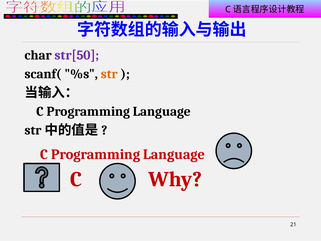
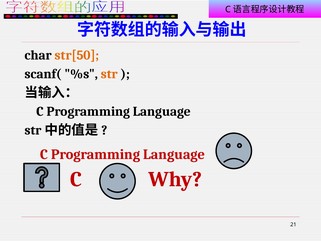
str[50 colour: purple -> orange (77, 55)
